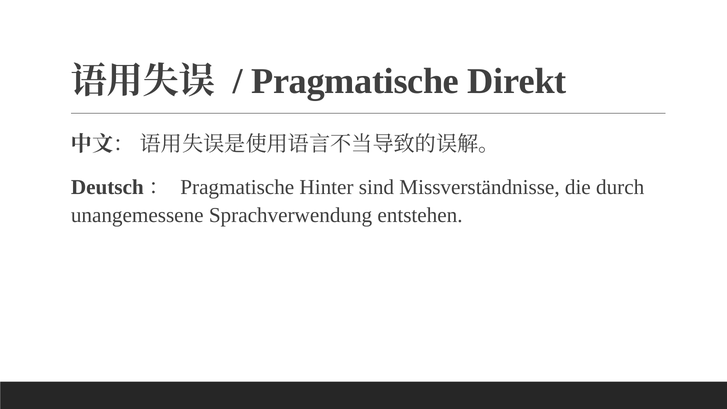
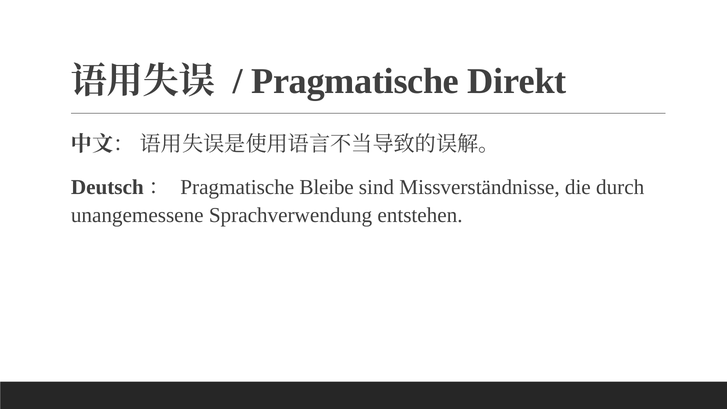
Hinter: Hinter -> Bleibe (327, 187)
